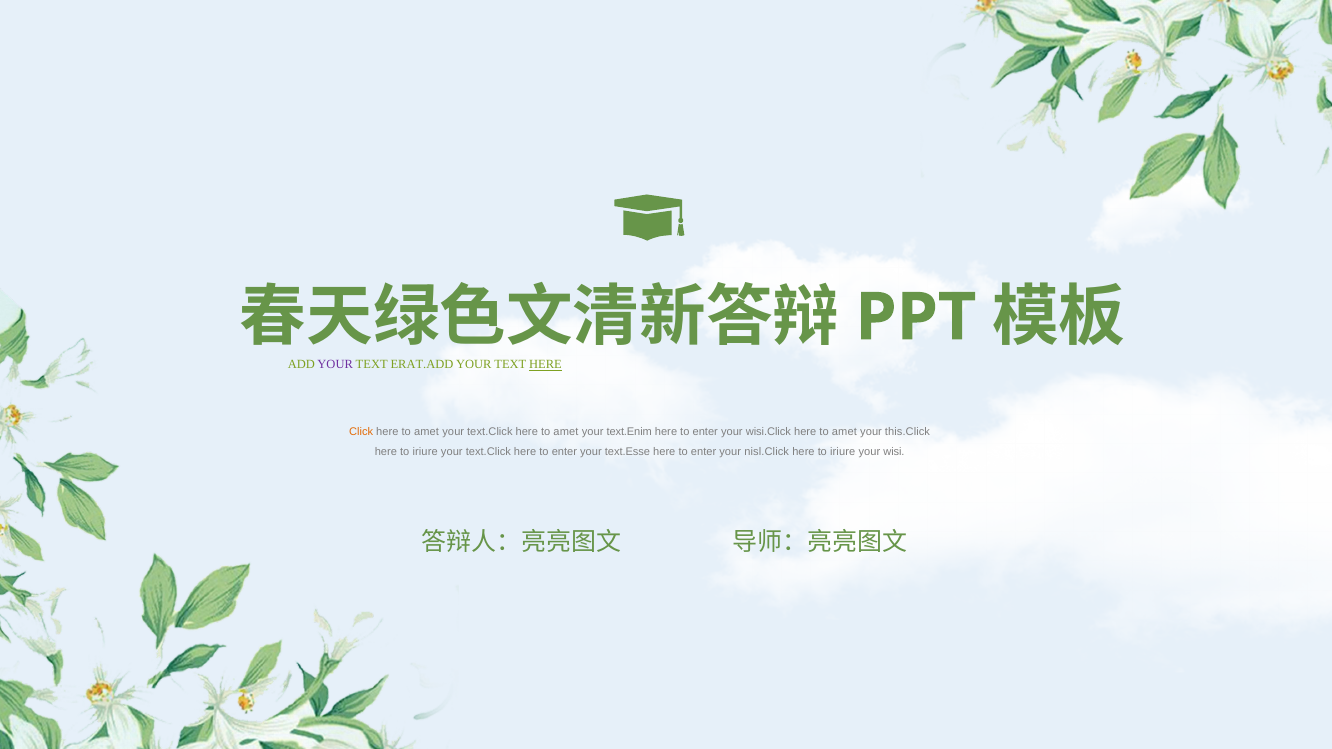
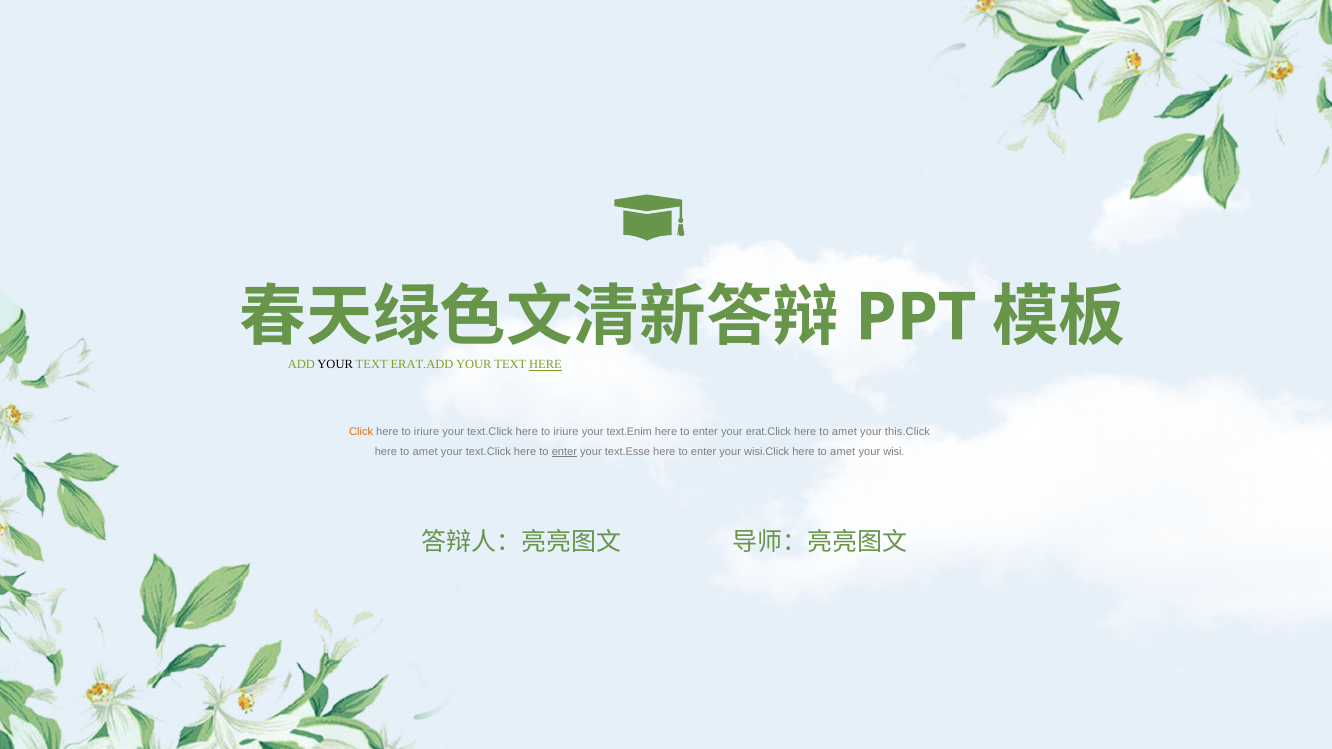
YOUR colour: purple -> black (335, 365)
amet: amet -> iriure (427, 432)
text.Click here to amet: amet -> iriure (566, 432)
wisi.Click: wisi.Click -> erat.Click (768, 432)
iriure: iriure -> amet (425, 452)
enter underline: none -> present (564, 452)
nisl.Click: nisl.Click -> wisi.Click (767, 452)
iriure: iriure -> amet (843, 452)
